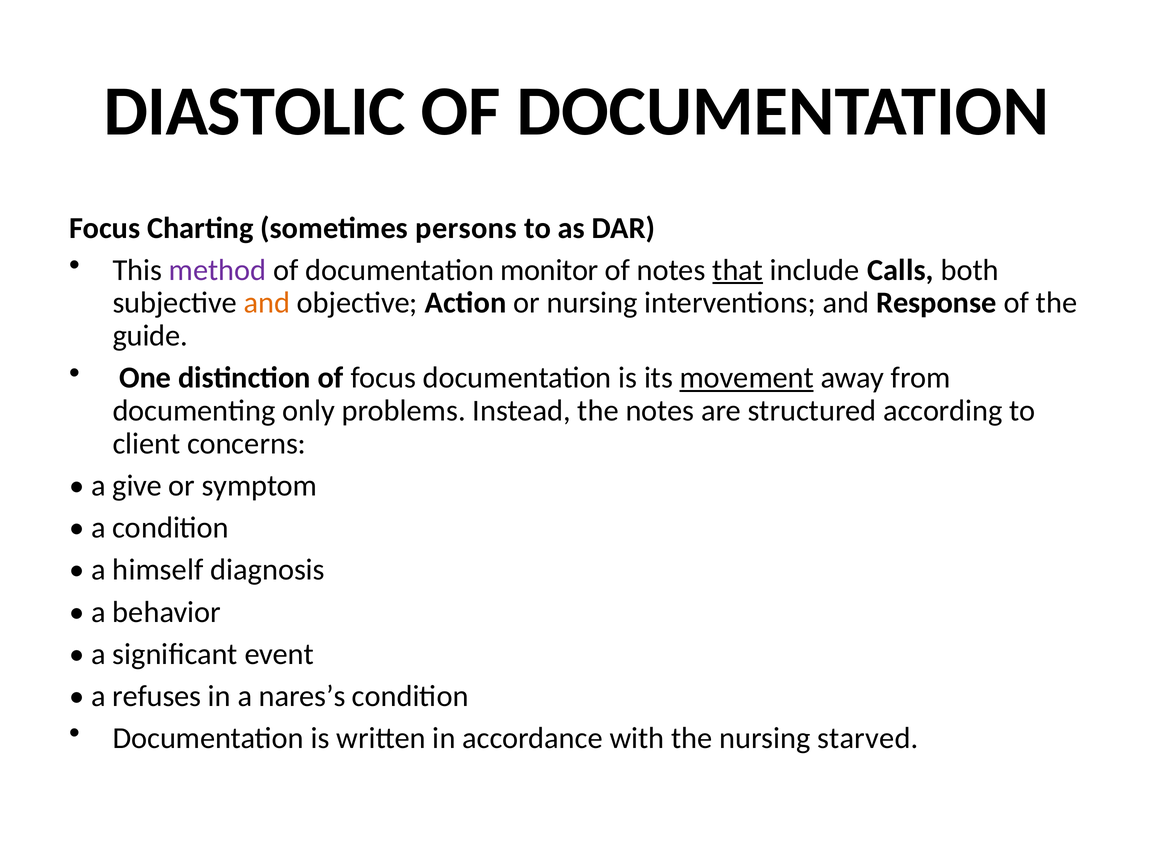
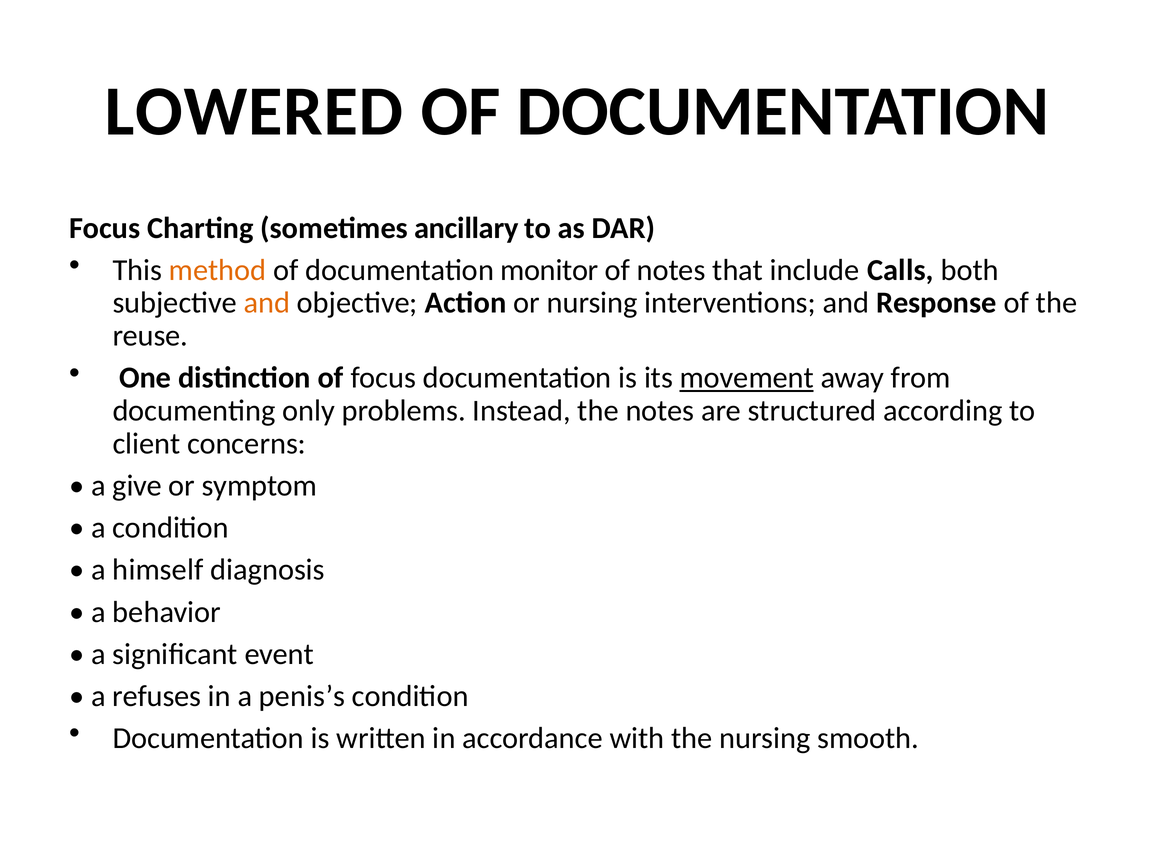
DIASTOLIC: DIASTOLIC -> LOWERED (254, 112)
persons: persons -> ancillary (466, 228)
method colour: purple -> orange (218, 270)
that underline: present -> none (738, 270)
guide: guide -> reuse (150, 336)
nares’s: nares’s -> penis’s (302, 697)
starved: starved -> smooth (868, 739)
